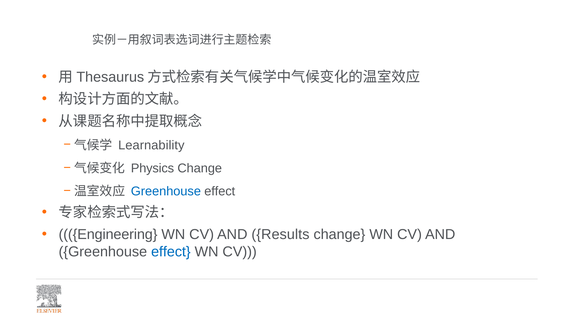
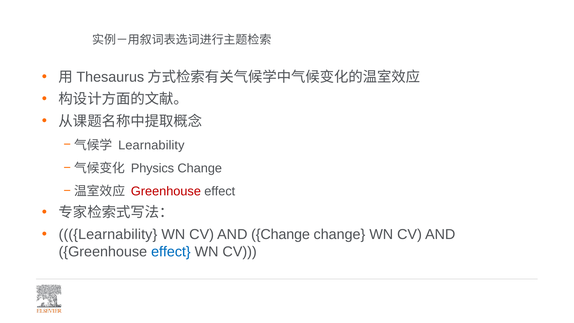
Greenhouse colour: blue -> red (166, 191)
Engineering: Engineering -> Learnability (108, 234)
AND Results: Results -> Change (281, 234)
